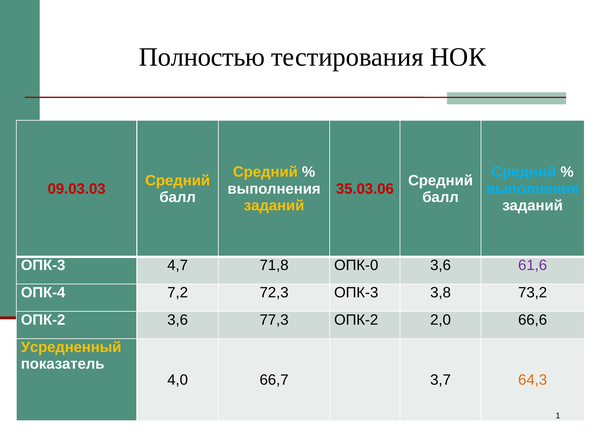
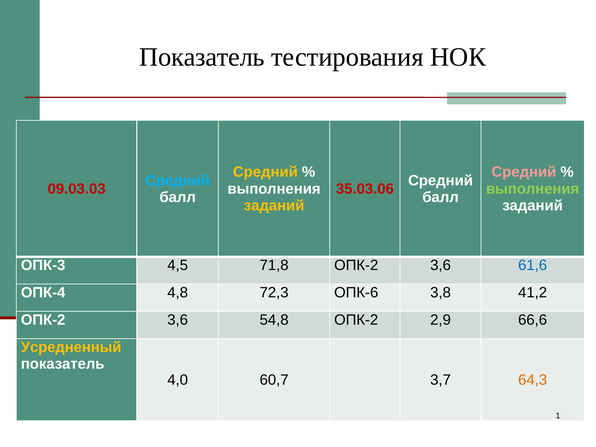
Полностью: Полностью -> Показатель (202, 57)
Средний colour: light blue -> pink (524, 172)
Средний colour: yellow -> light blue (178, 180)
выполнения colour: light blue -> light green (533, 189)
4,7: 4,7 -> 4,5 (178, 265)
71,8 ОПК-0: ОПК-0 -> ОПК-2 (356, 265)
61,6 colour: purple -> blue (533, 265)
7,2: 7,2 -> 4,8 (178, 293)
72,3 ОПК-3: ОПК-3 -> ОПК-6 (356, 293)
73,2: 73,2 -> 41,2 (533, 293)
77,3: 77,3 -> 54,8 (274, 320)
2,0: 2,0 -> 2,9 (441, 320)
66,7: 66,7 -> 60,7 (274, 380)
